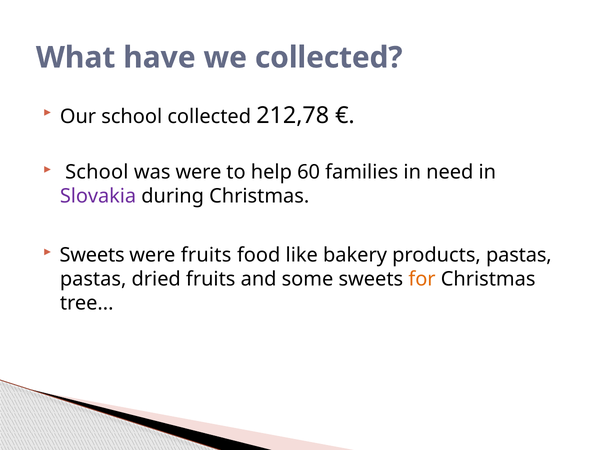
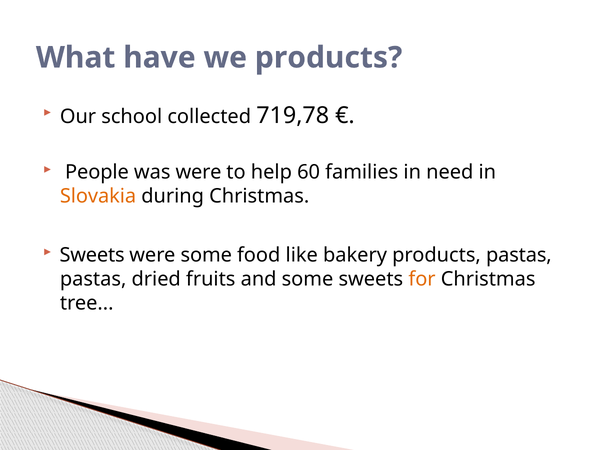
we collected: collected -> products (329, 58)
212,78: 212,78 -> 719,78 (293, 116)
School: School -> People (97, 172)
Slovakia colour: purple -> orange (98, 196)
were fruits: fruits -> some (206, 255)
